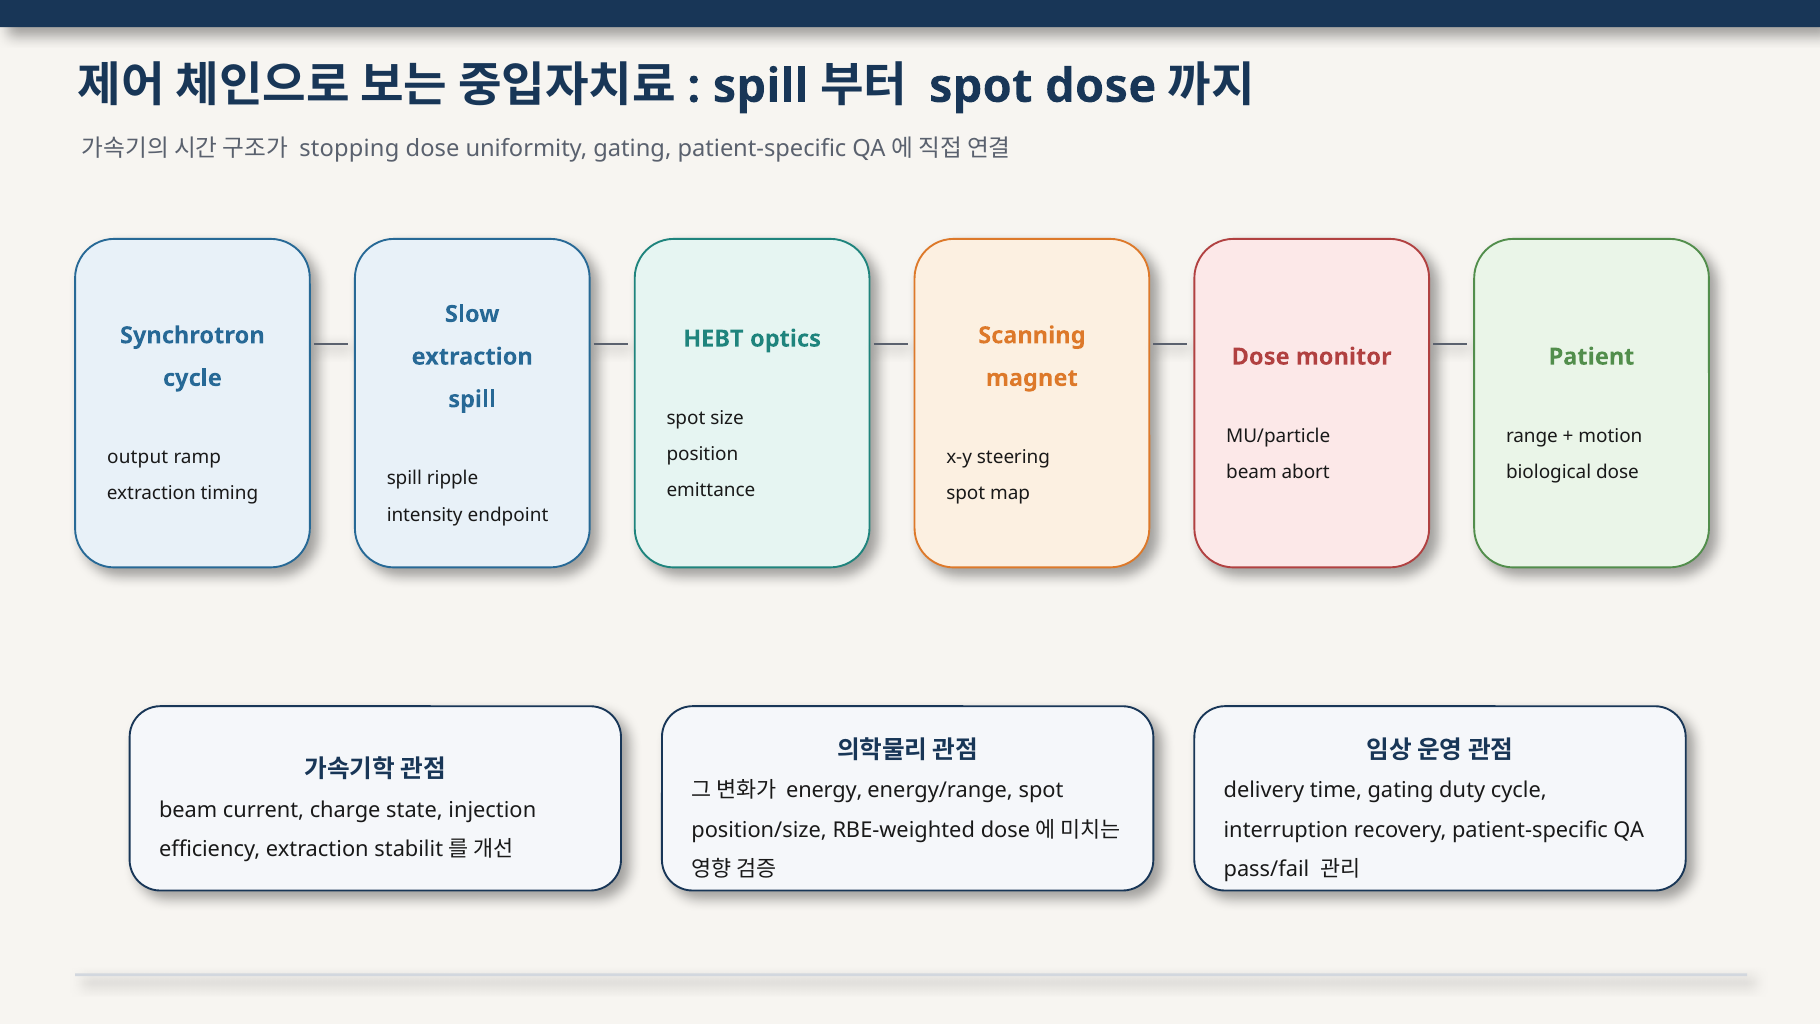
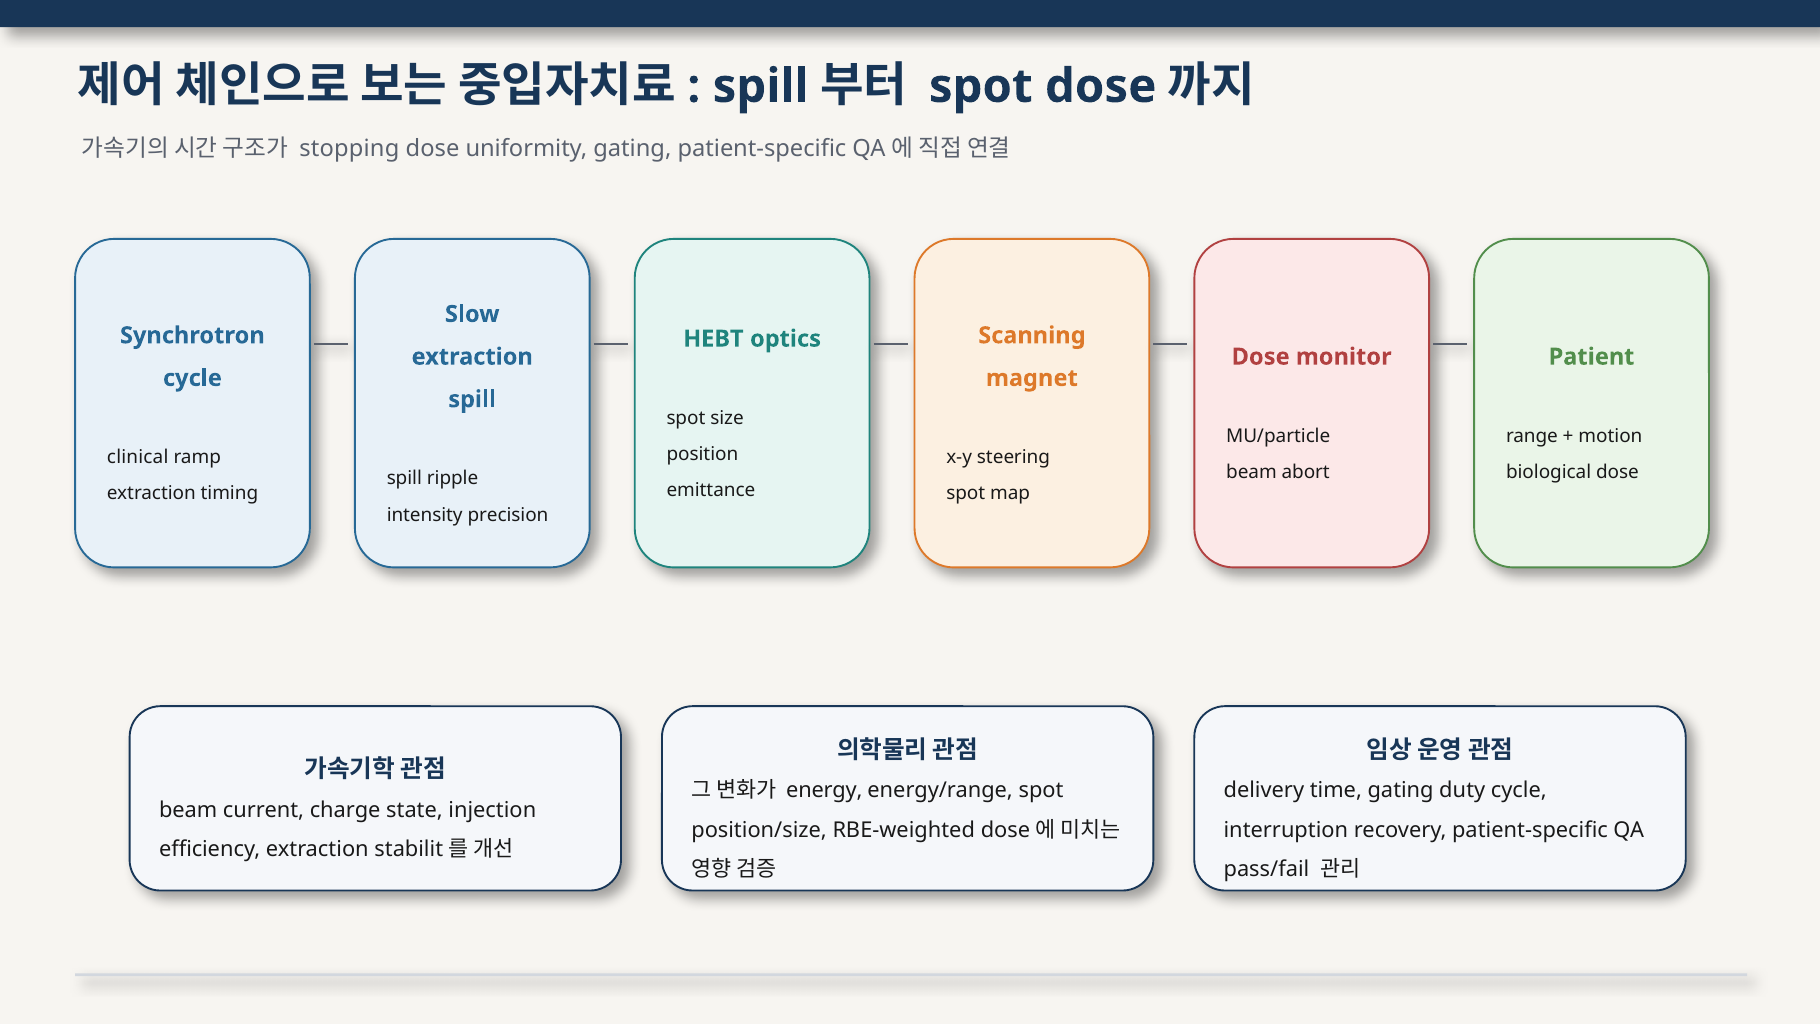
output: output -> clinical (138, 457)
endpoint: endpoint -> precision (508, 515)
